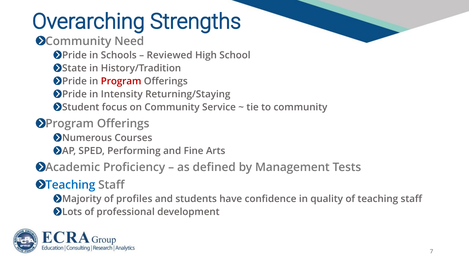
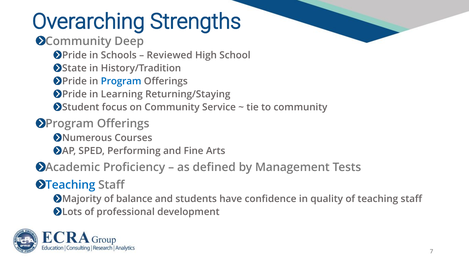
Need: Need -> Deep (129, 41)
Program colour: red -> blue (121, 81)
Intensity: Intensity -> Learning (122, 94)
profiles: profiles -> balance (134, 199)
